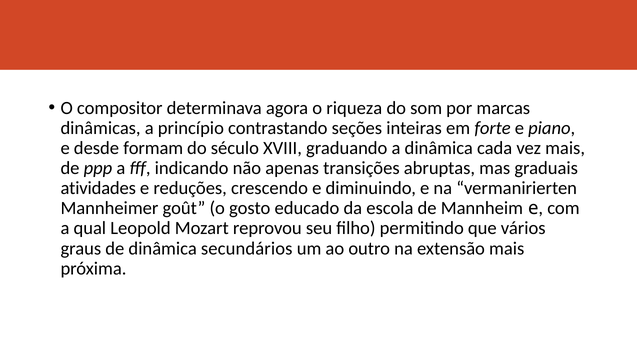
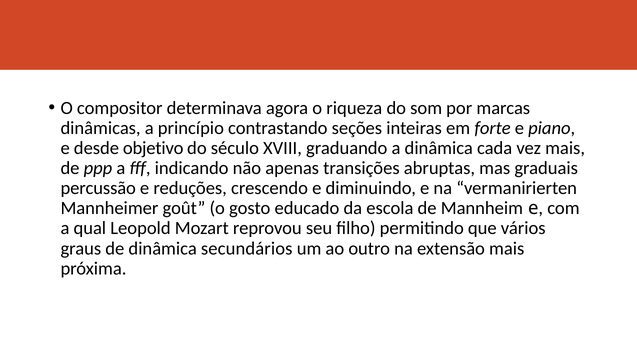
formam: formam -> objetivo (153, 148)
atividades: atividades -> percussão (98, 188)
